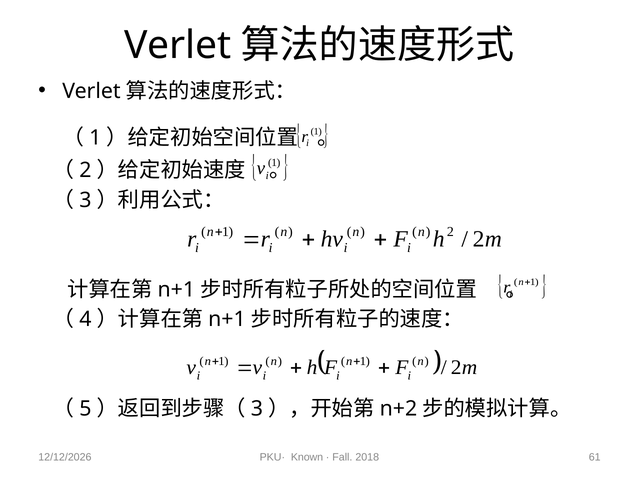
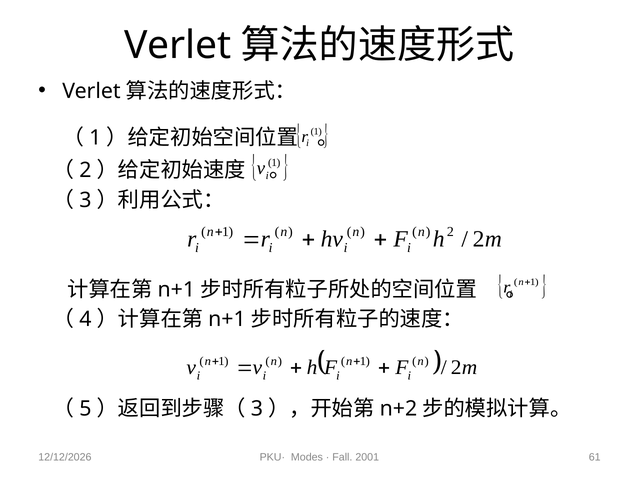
Known: Known -> Modes (307, 458)
2018: 2018 -> 2001 (367, 458)
